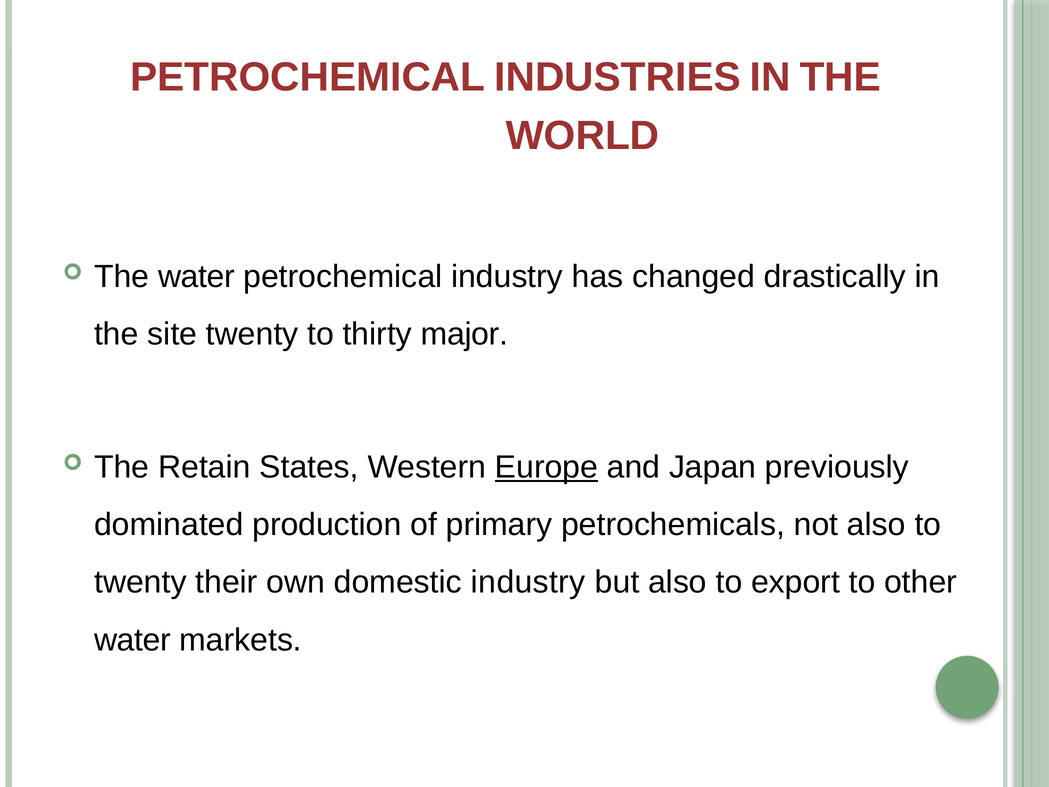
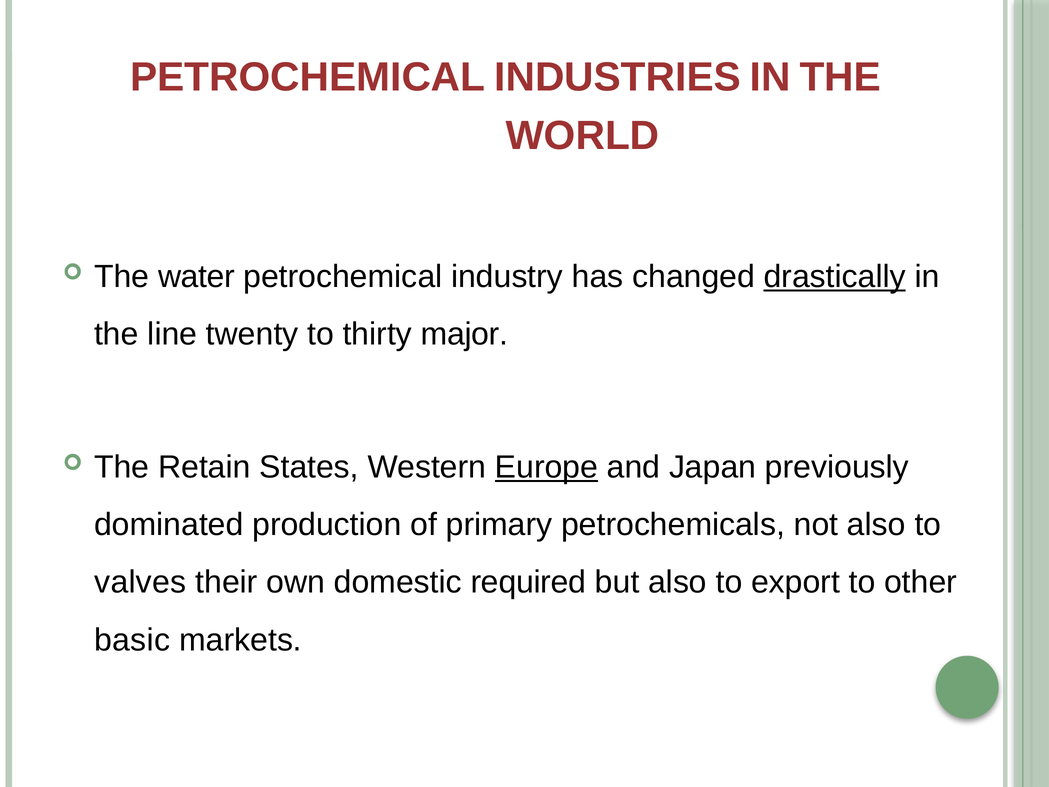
drastically underline: none -> present (835, 277)
site: site -> line (172, 334)
twenty: twenty -> valves (140, 582)
domestic industry: industry -> required (528, 582)
water: water -> basic (132, 640)
